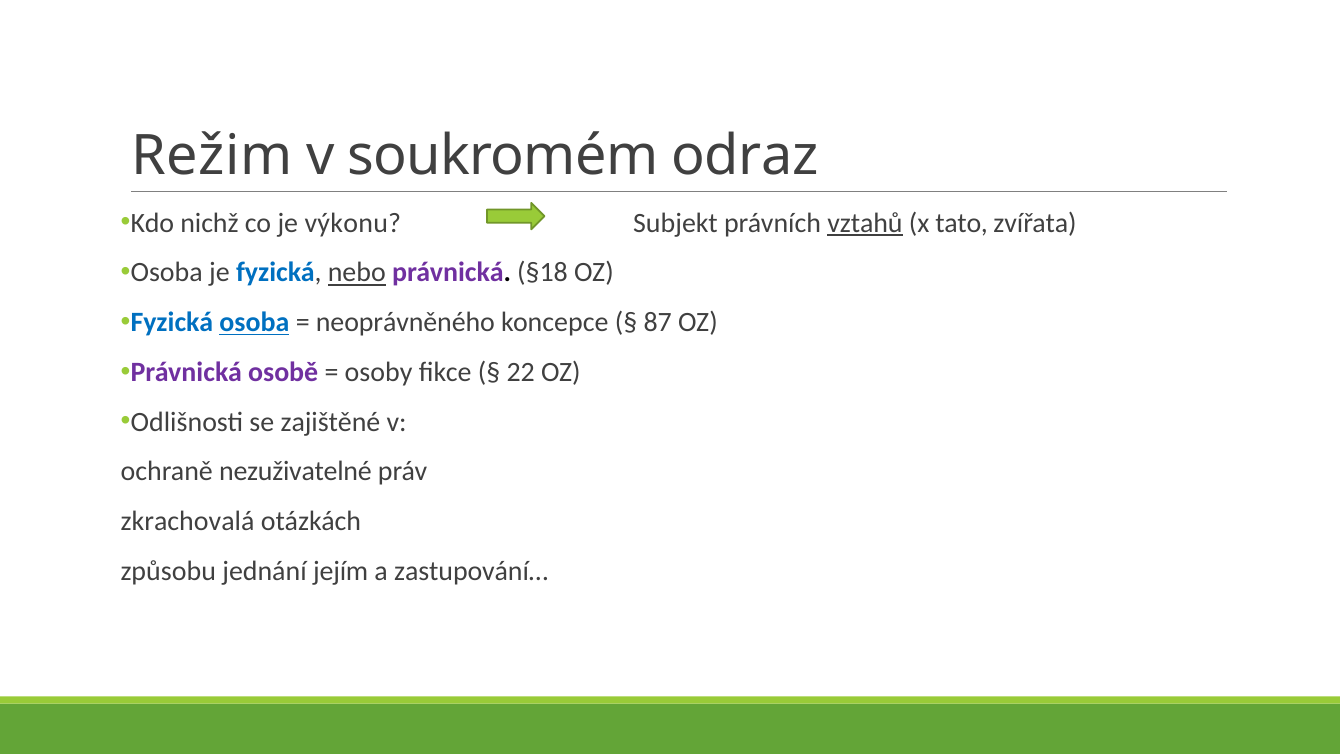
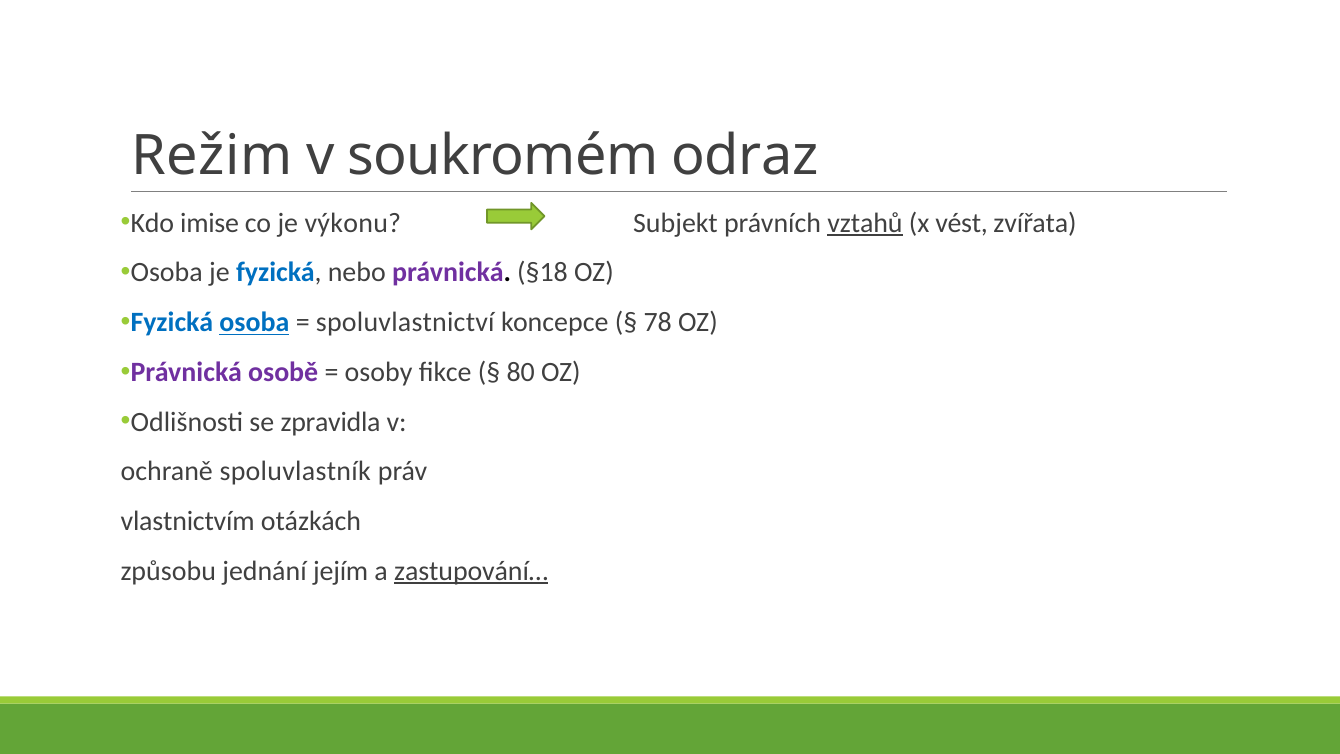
nichž: nichž -> imise (210, 223)
tato: tato -> vést (962, 223)
nebo underline: present -> none (357, 273)
neoprávněného: neoprávněného -> spoluvlastnictví (405, 322)
87: 87 -> 78 (658, 322)
22: 22 -> 80 (521, 372)
zajištěné: zajištěné -> zpravidla (331, 422)
nezuživatelné: nezuživatelné -> spoluvlastník (295, 472)
zkrachovalá: zkrachovalá -> vlastnictvím (188, 521)
zastupování… underline: none -> present (471, 571)
